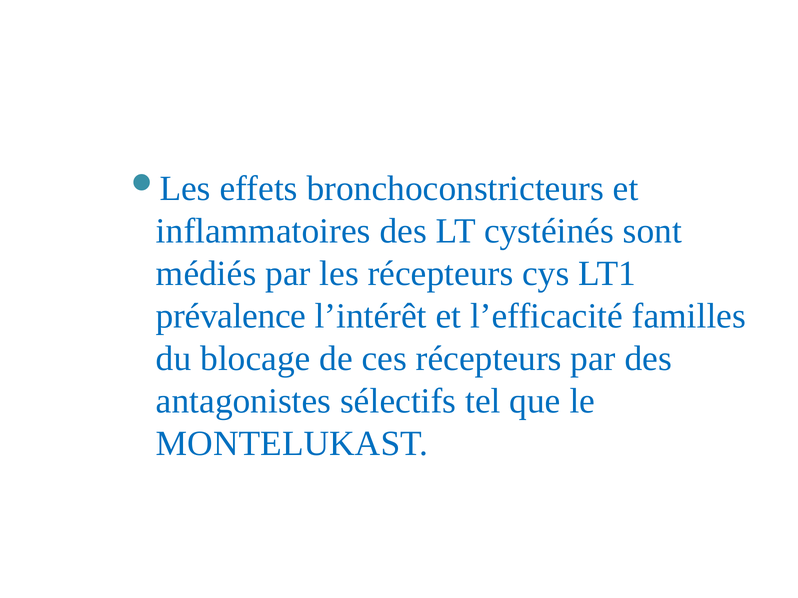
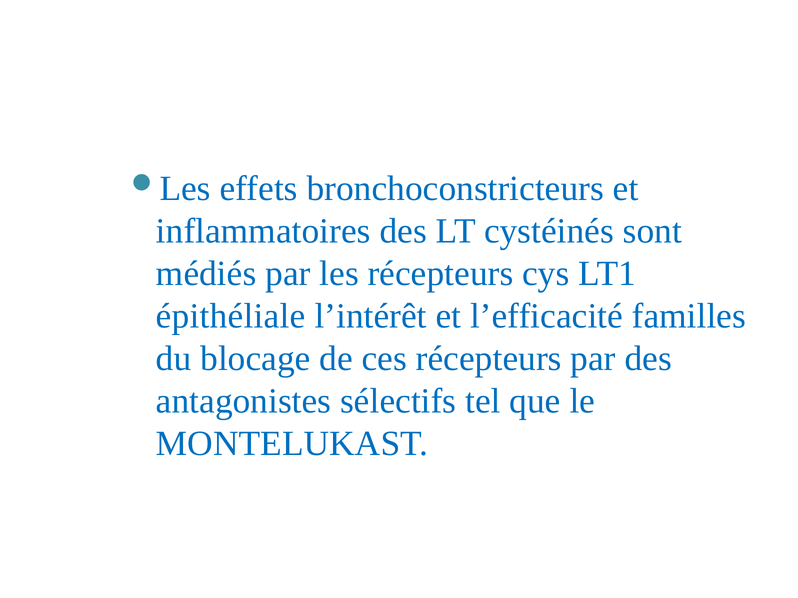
prévalence: prévalence -> épithéliale (231, 316)
